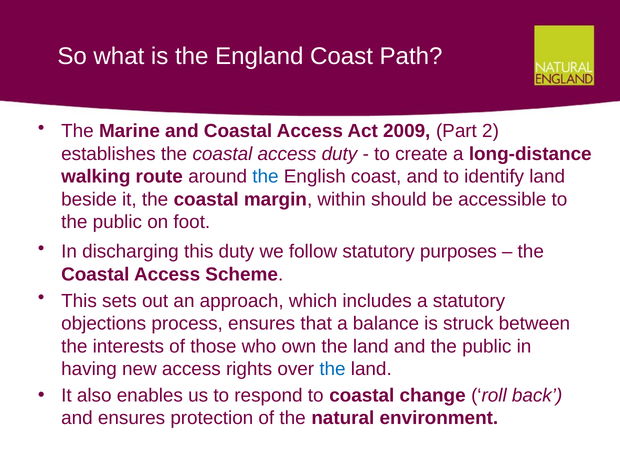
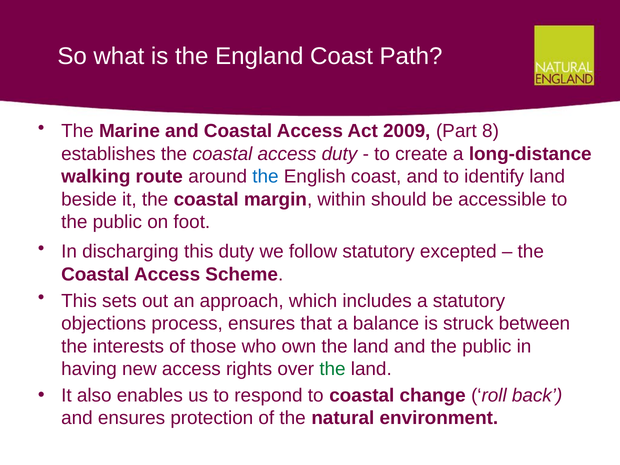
2: 2 -> 8 (491, 131)
purposes: purposes -> excepted (458, 252)
the colour: blue -> green (332, 369)
